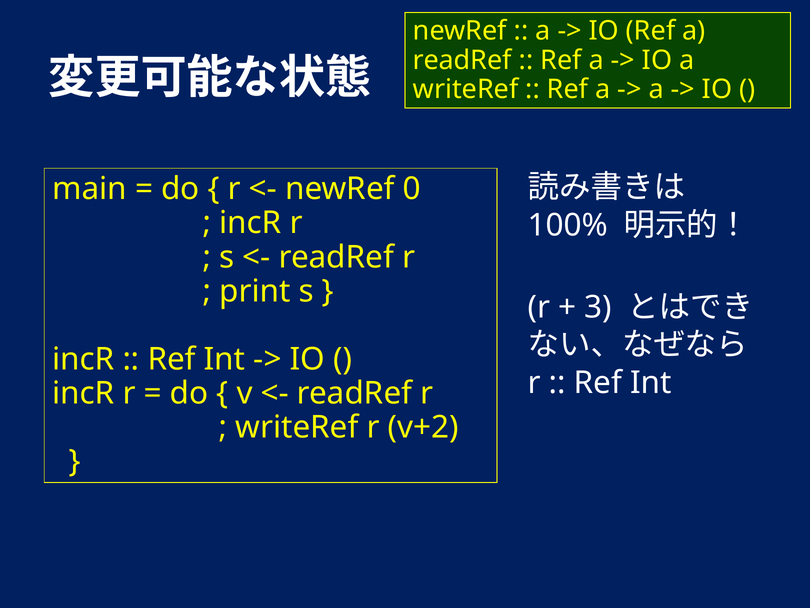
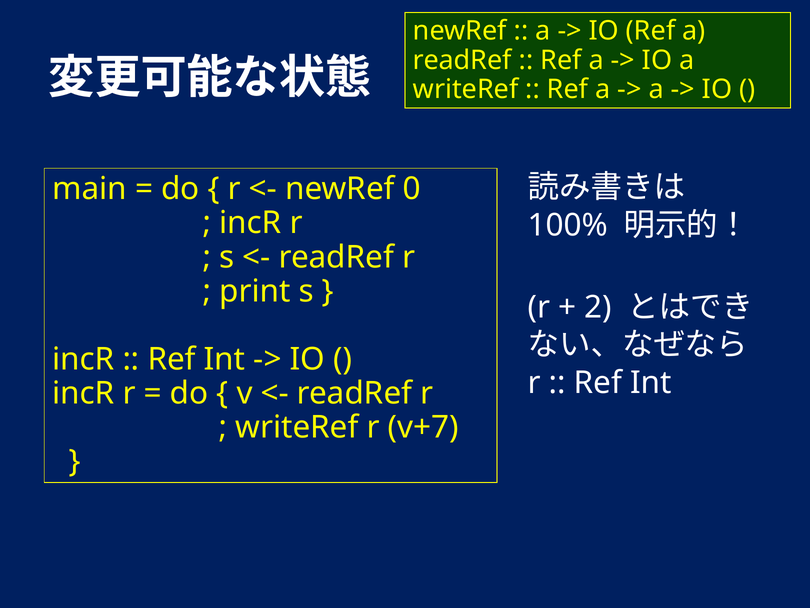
3: 3 -> 2 (598, 307)
v+2: v+2 -> v+7 (423, 427)
